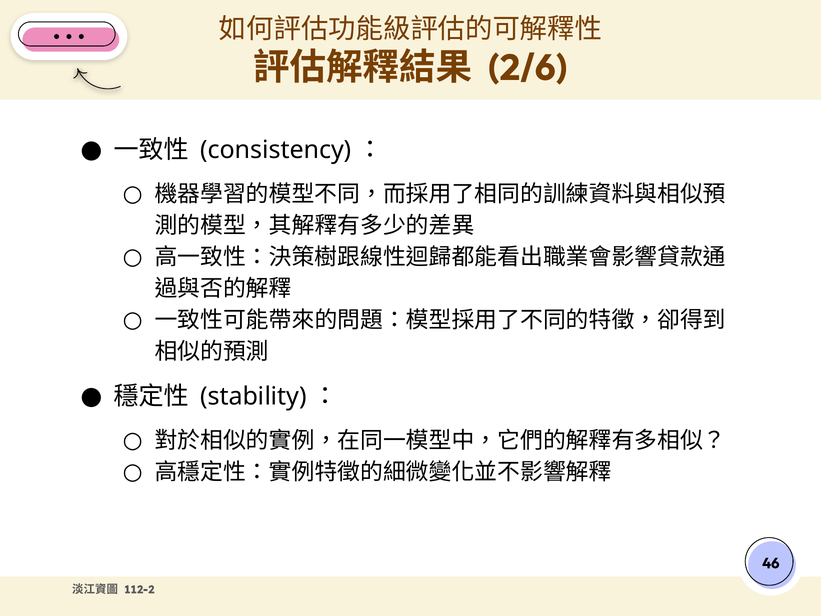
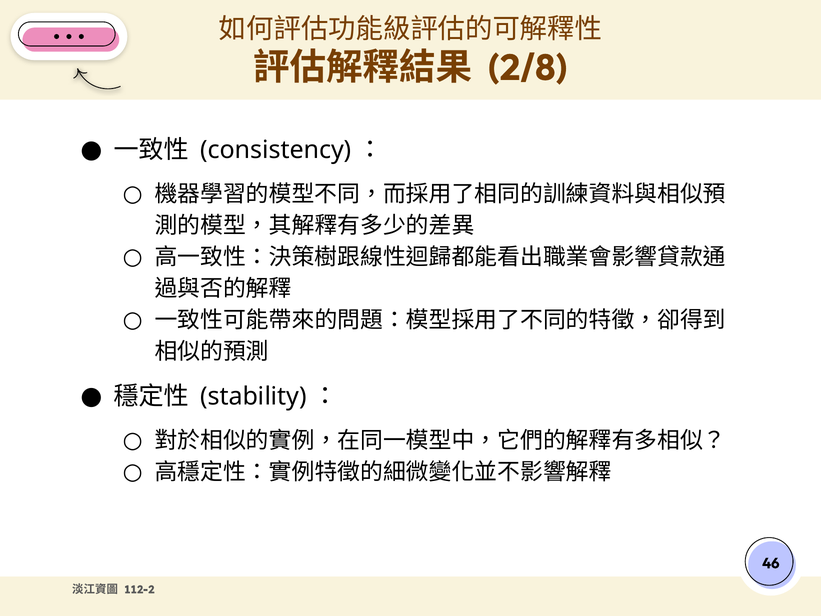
2/6: 2/6 -> 2/8 (528, 68)
